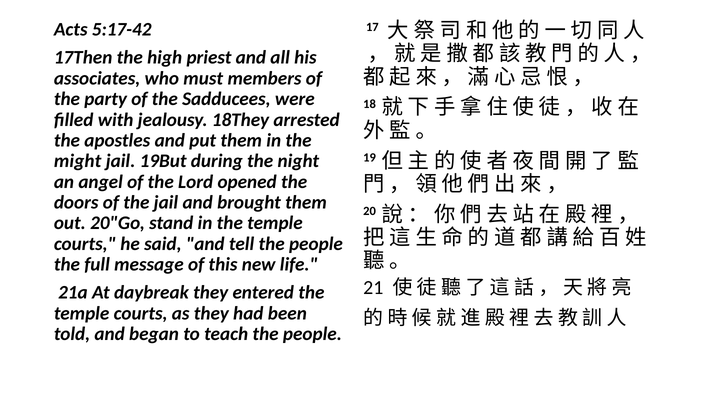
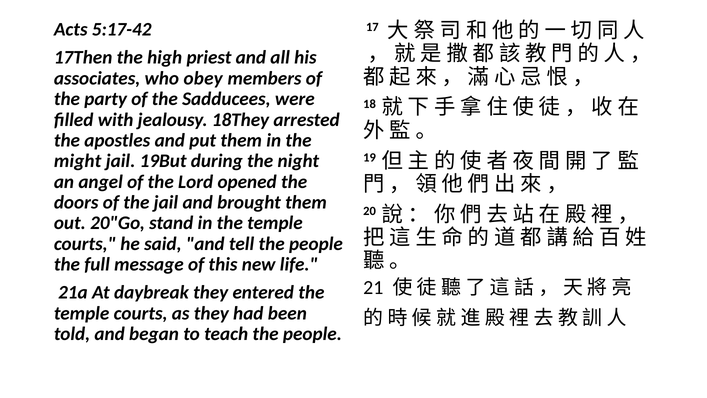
must: must -> obey (203, 78)
